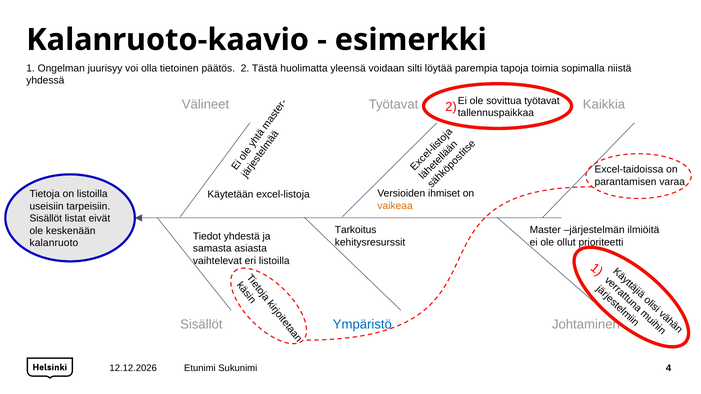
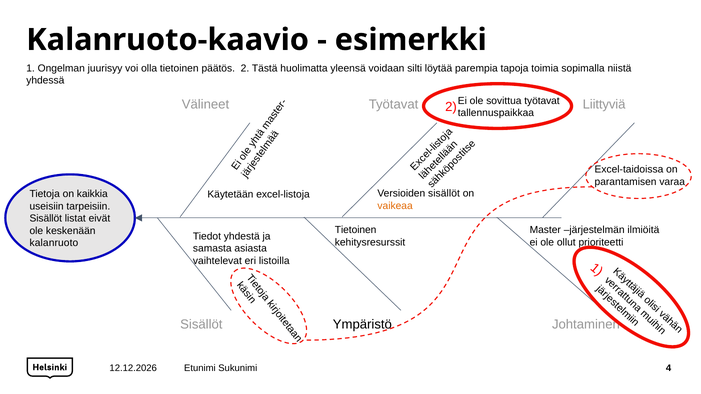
Kaikkia: Kaikkia -> Liittyviä (604, 105)
Versioiden ihmiset: ihmiset -> sisällöt (444, 194)
on listoilla: listoilla -> kaikkia (92, 194)
Tarkoitus: Tarkoitus -> Tietoinen (356, 230)
Ympäristö colour: blue -> black (362, 325)
